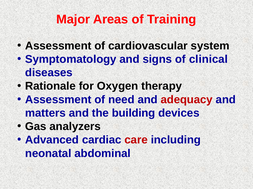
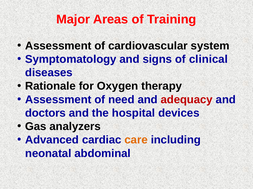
matters: matters -> doctors (45, 113)
building: building -> hospital (134, 113)
care colour: red -> orange (136, 140)
